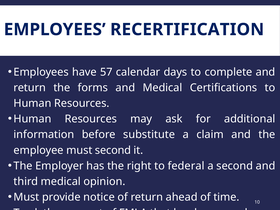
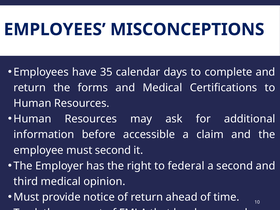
RECERTIFICATION: RECERTIFICATION -> MISCONCEPTIONS (187, 30)
57: 57 -> 35 (106, 72)
substitute: substitute -> accessible (149, 135)
